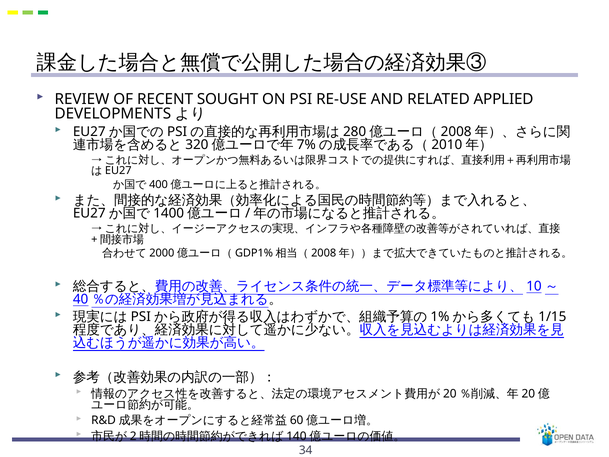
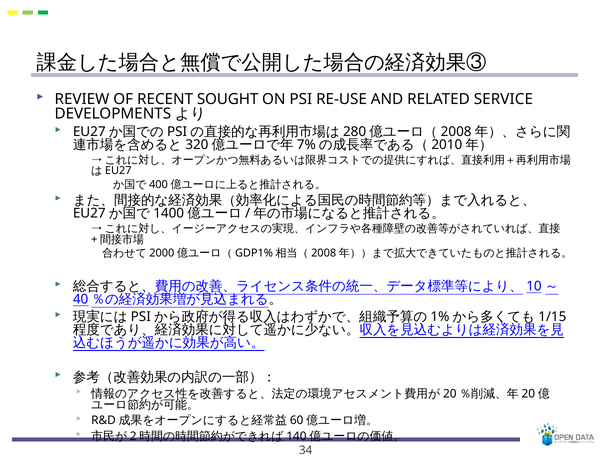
APPLIED: APPLIED -> SERVICE (503, 99)
